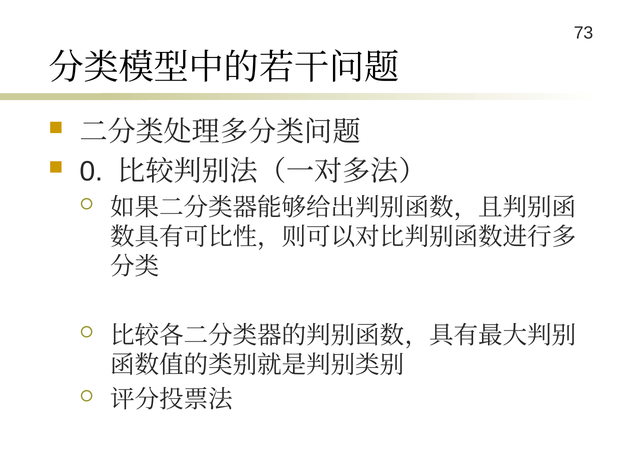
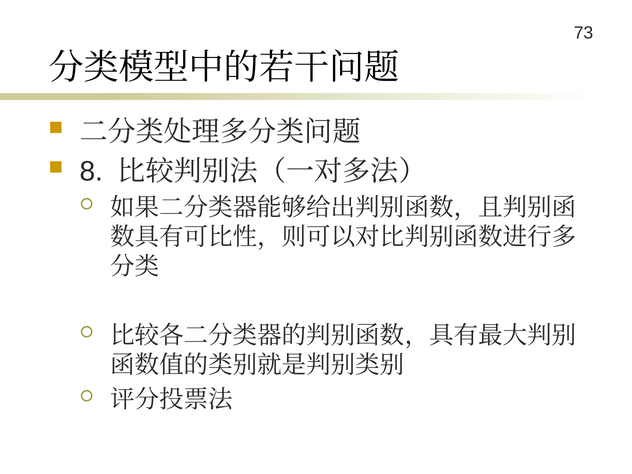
0: 0 -> 8 (91, 171)
